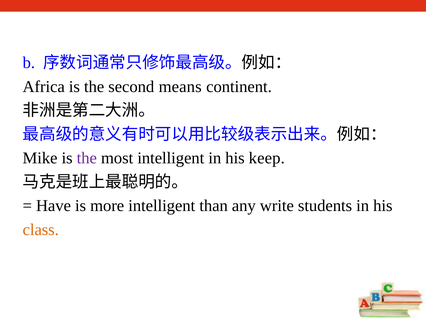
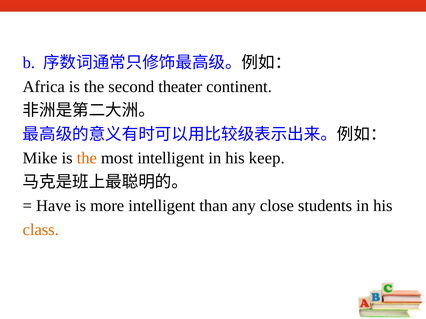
means: means -> theater (180, 87)
the colour: purple -> orange (87, 158)
write: write -> close (277, 206)
